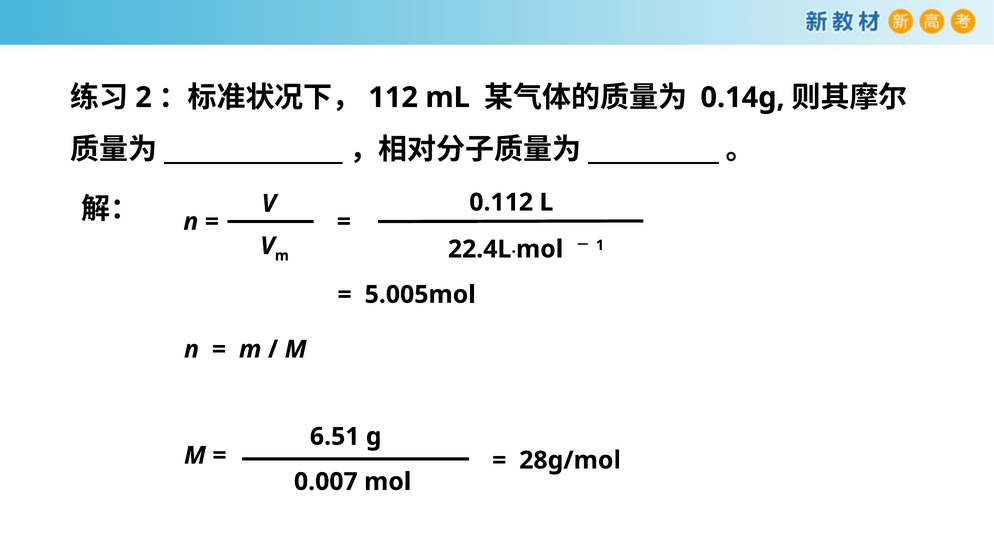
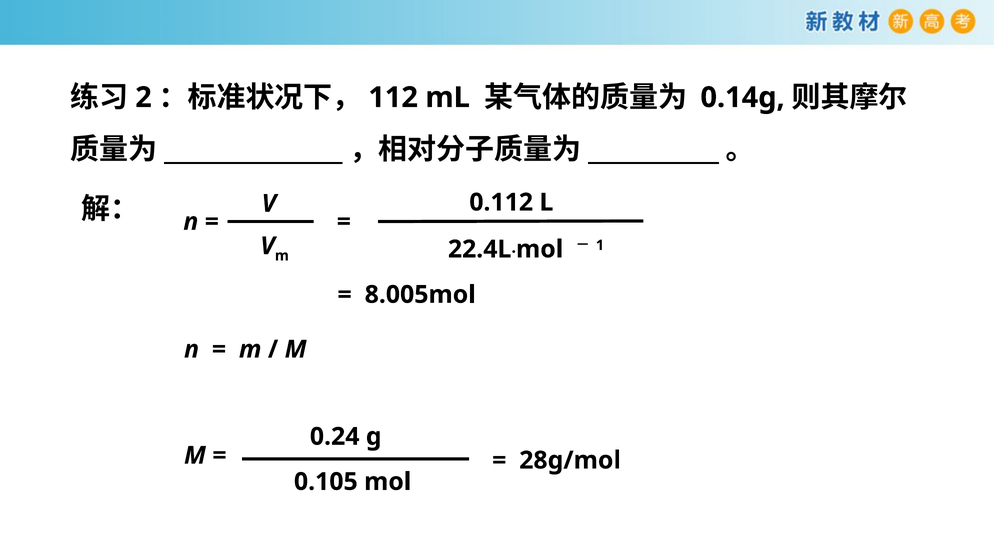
5.005mol: 5.005mol -> 8.005mol (420, 295)
6.51: 6.51 -> 0.24 (335, 437)
0.007: 0.007 -> 0.105 (326, 482)
